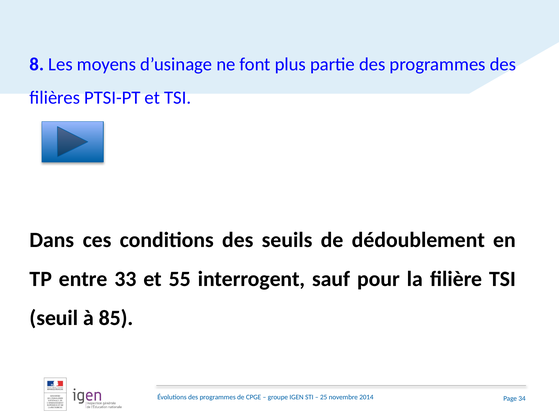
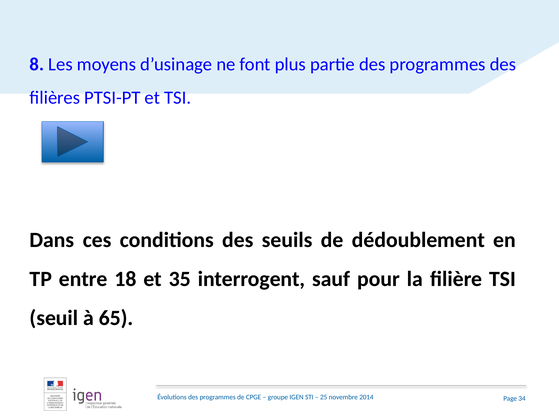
33: 33 -> 18 (125, 279)
55: 55 -> 35 (180, 279)
85: 85 -> 65 (116, 318)
